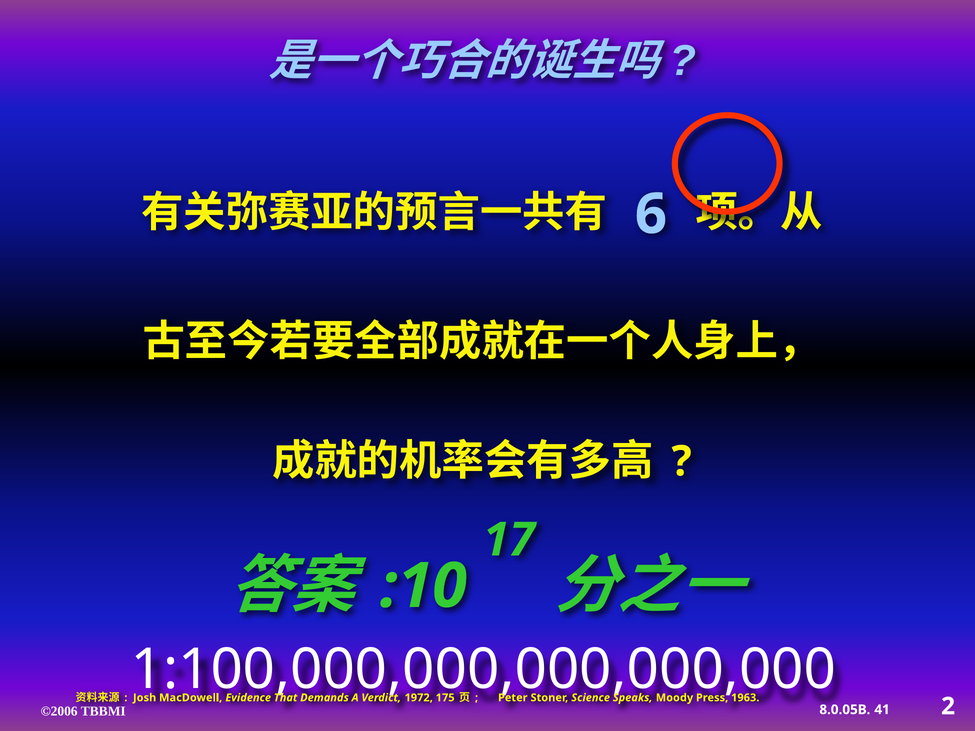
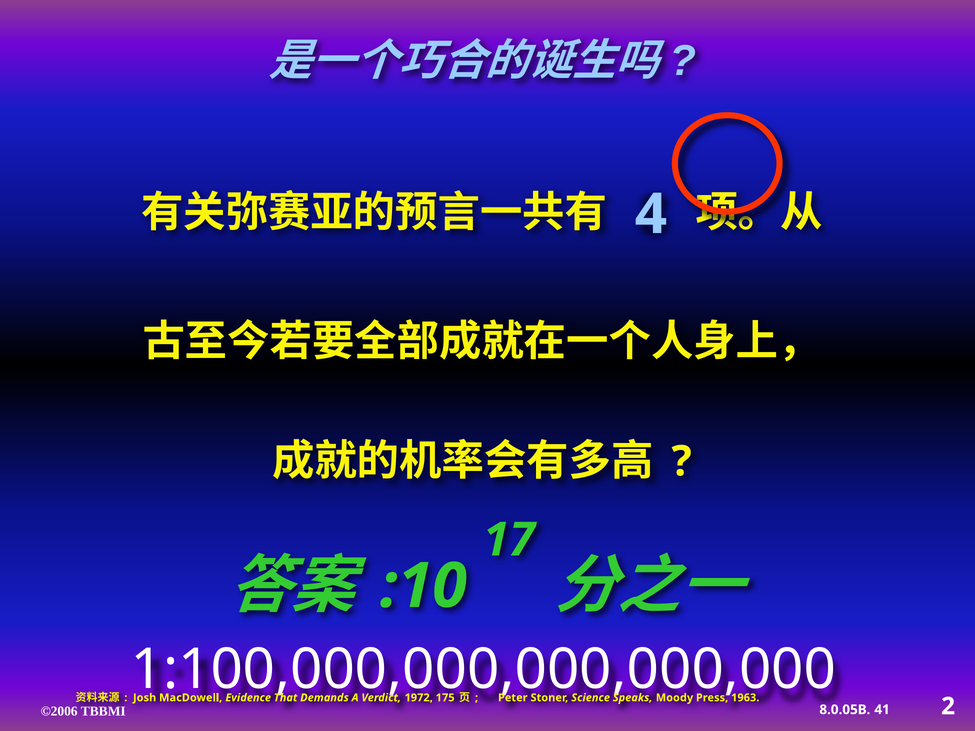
6: 6 -> 4 (651, 214)
